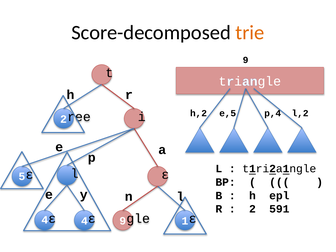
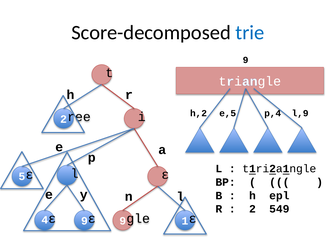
trie colour: orange -> blue (250, 33)
l,2: l,2 -> l,9 (300, 113)
591: 591 -> 549 (279, 209)
4 4: 4 -> 9 (84, 221)
